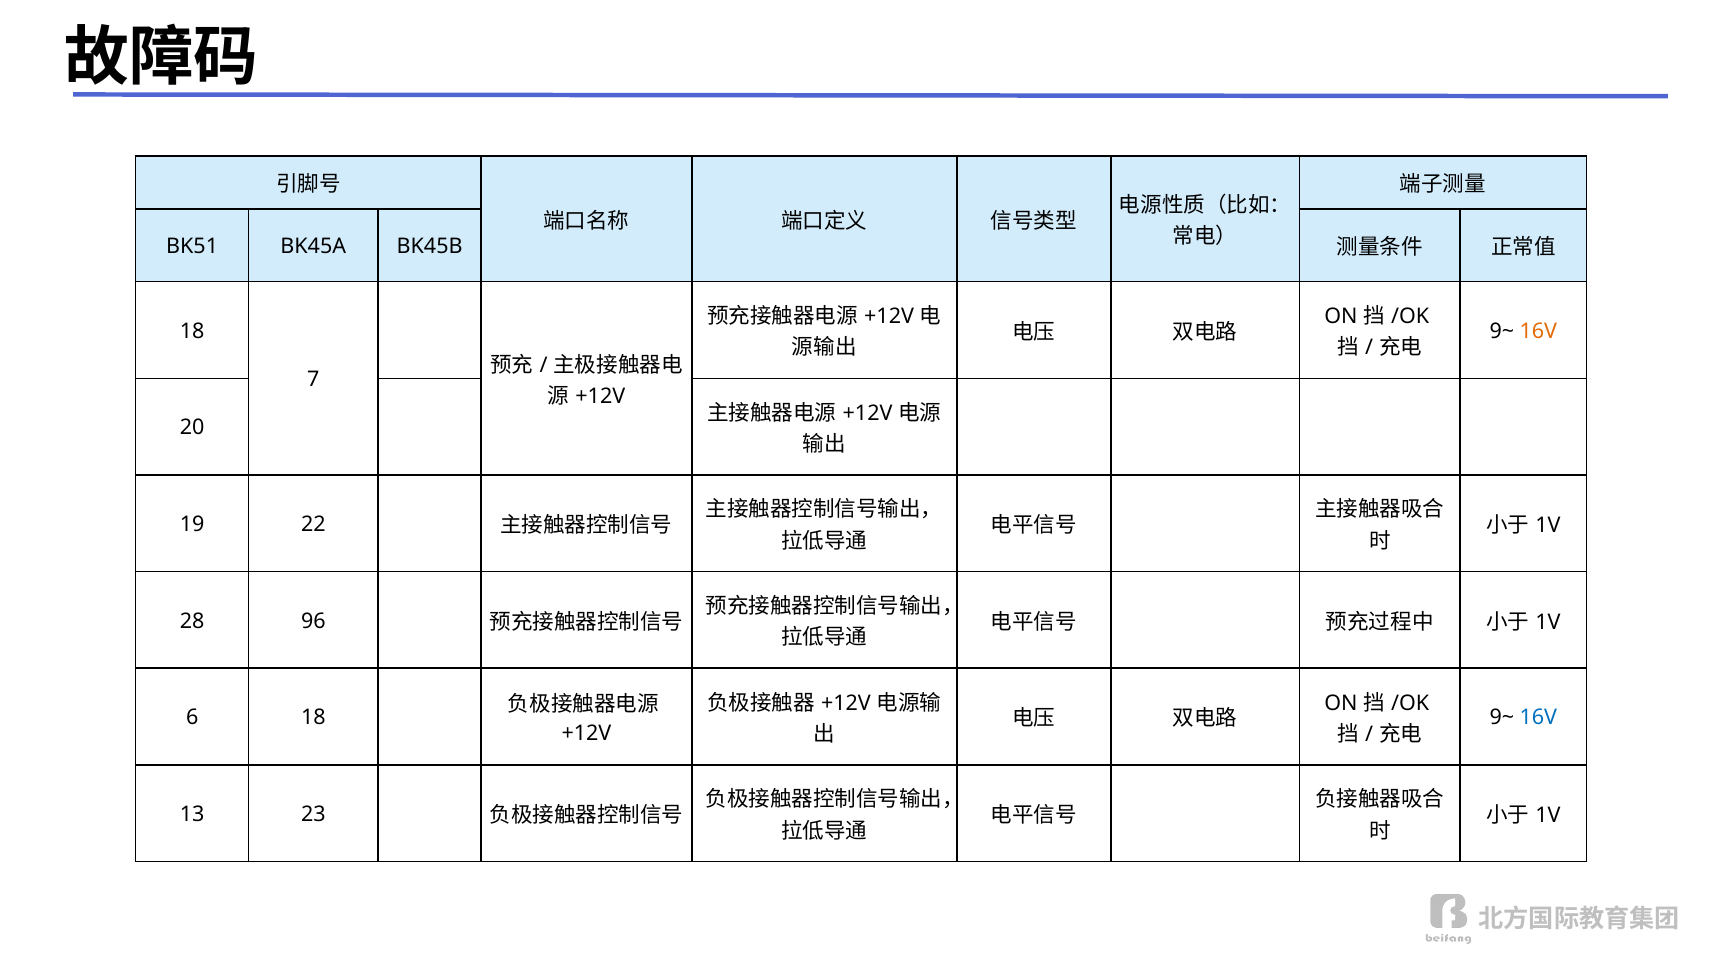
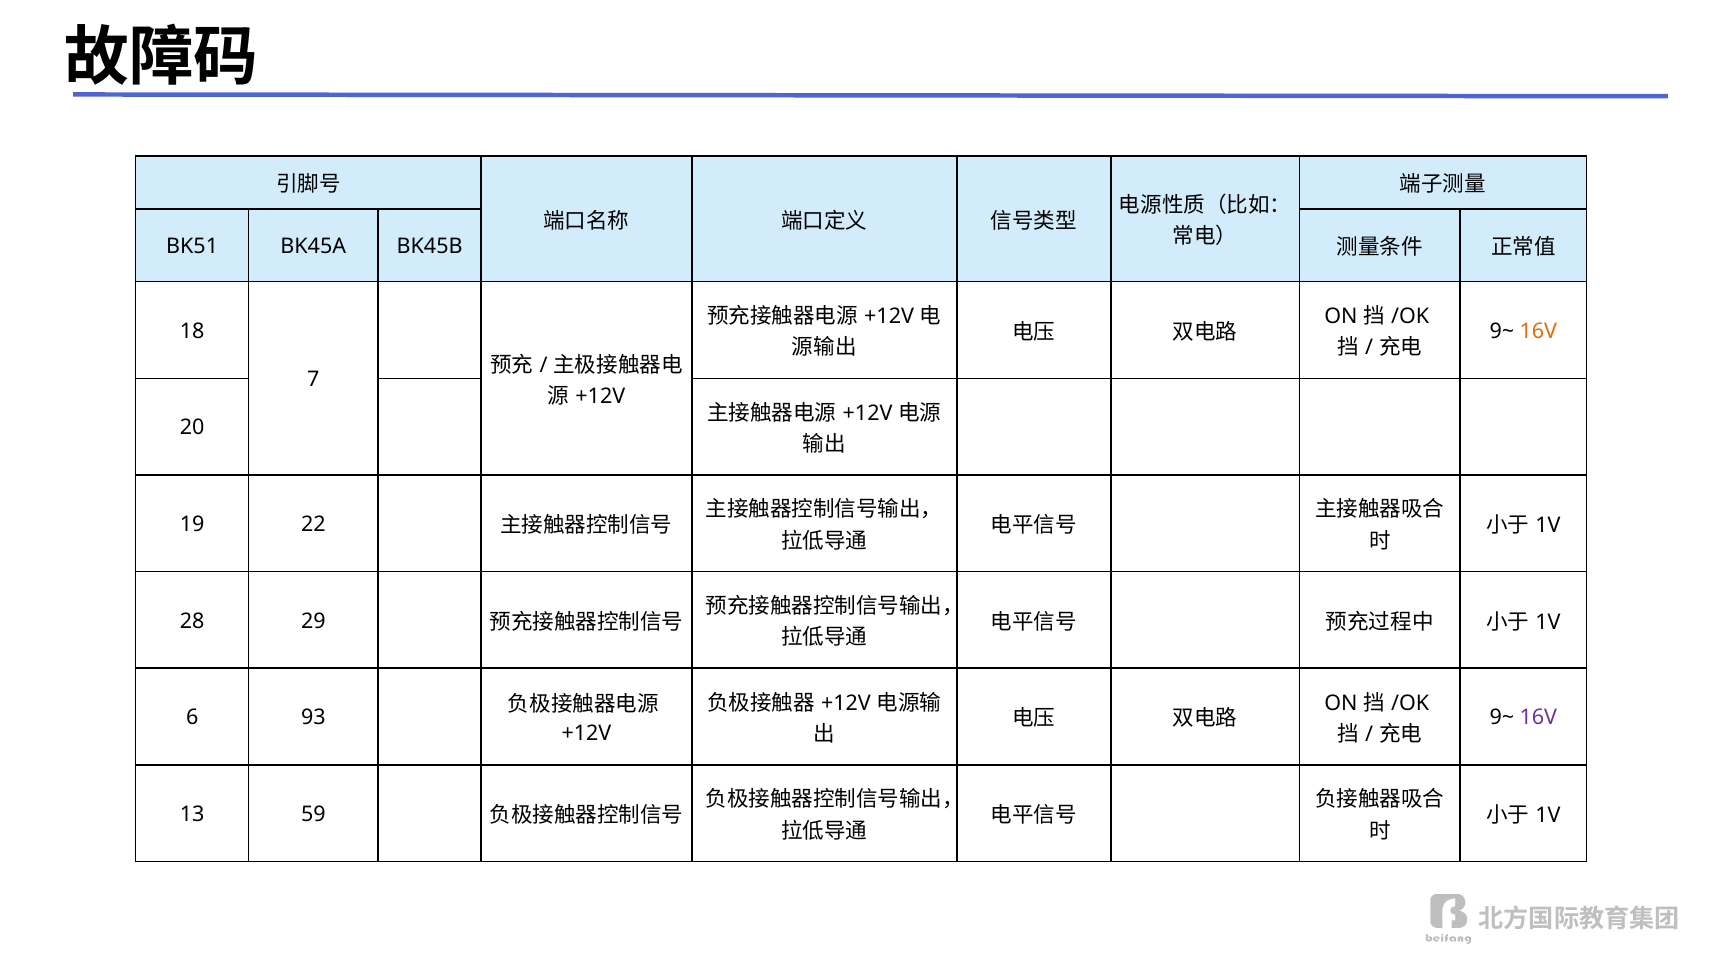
96: 96 -> 29 (313, 621)
6 18: 18 -> 93 (313, 718)
16V colour: blue -> purple (1538, 718)
23: 23 -> 59 (313, 814)
